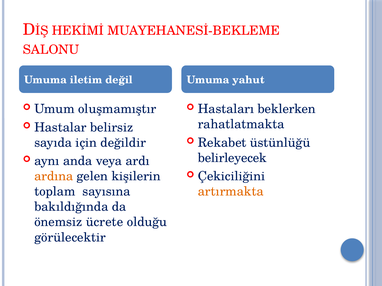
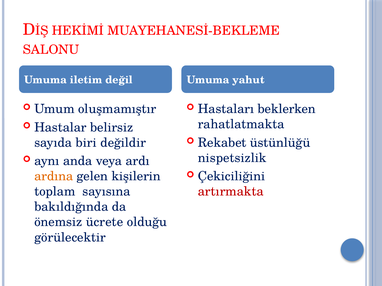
sayıda için: için -> biri (86, 143)
belirleyecek: belirleyecek -> nispetsizlik (232, 158)
artırmakta colour: orange -> red (231, 192)
